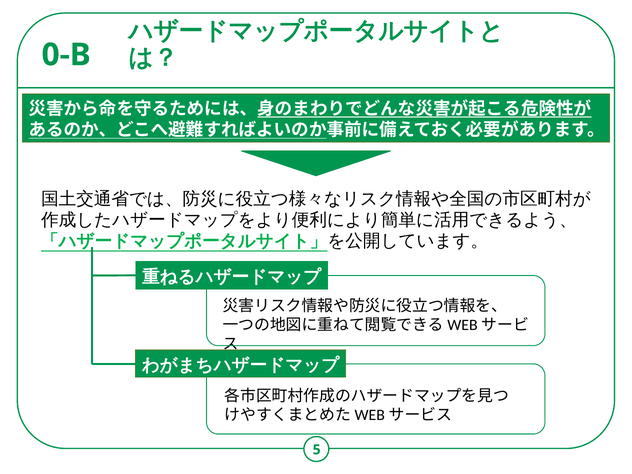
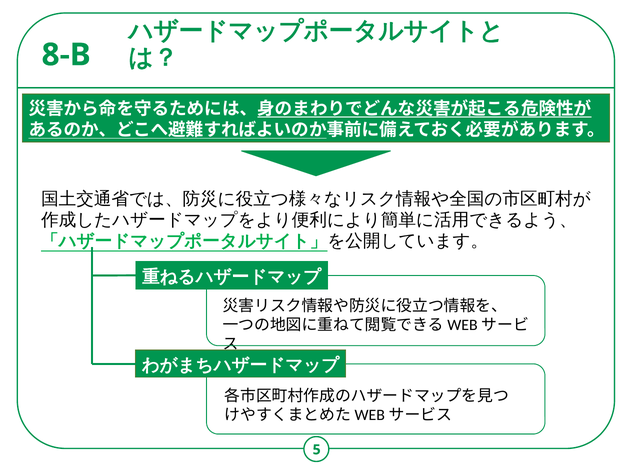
0-B: 0-B -> 8-B (66, 55)
